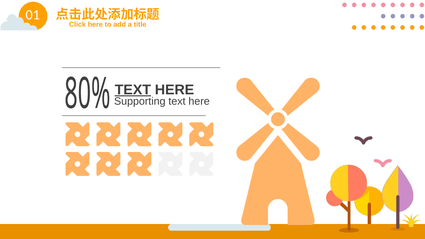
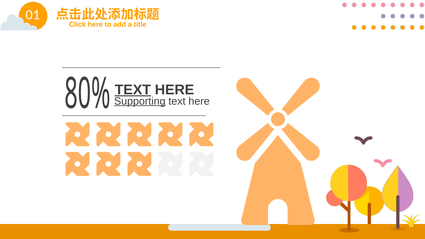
Supporting underline: none -> present (140, 101)
